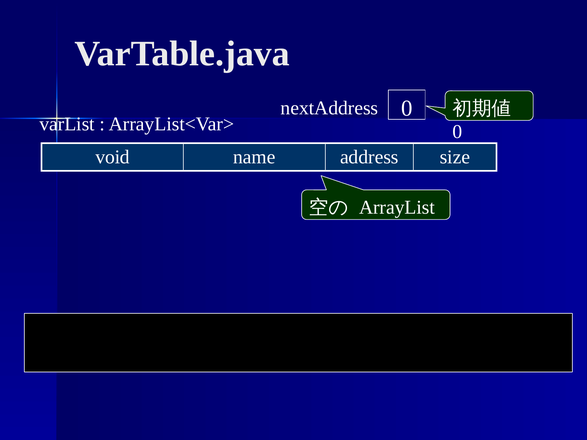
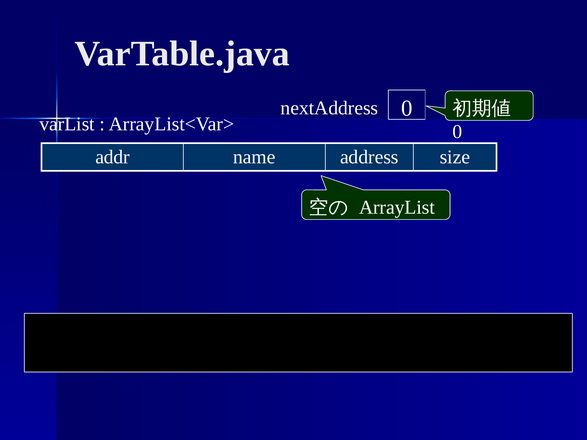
void: void -> addr (113, 157)
